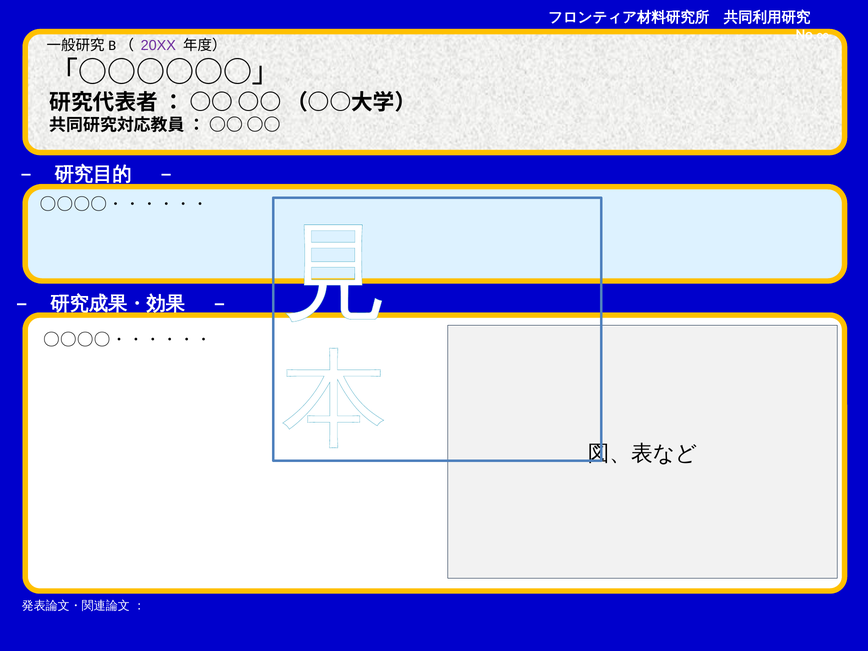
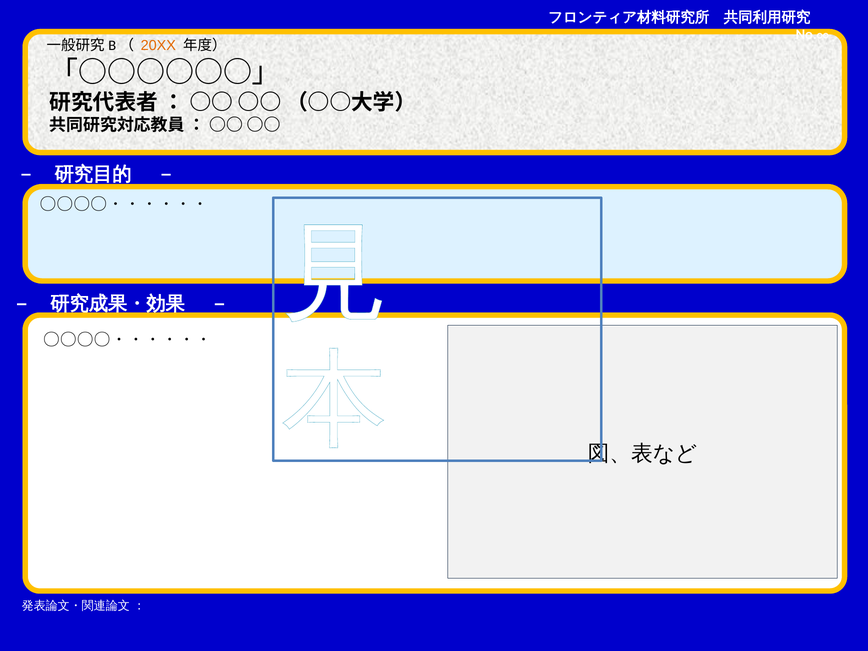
20XX colour: purple -> orange (158, 46)
